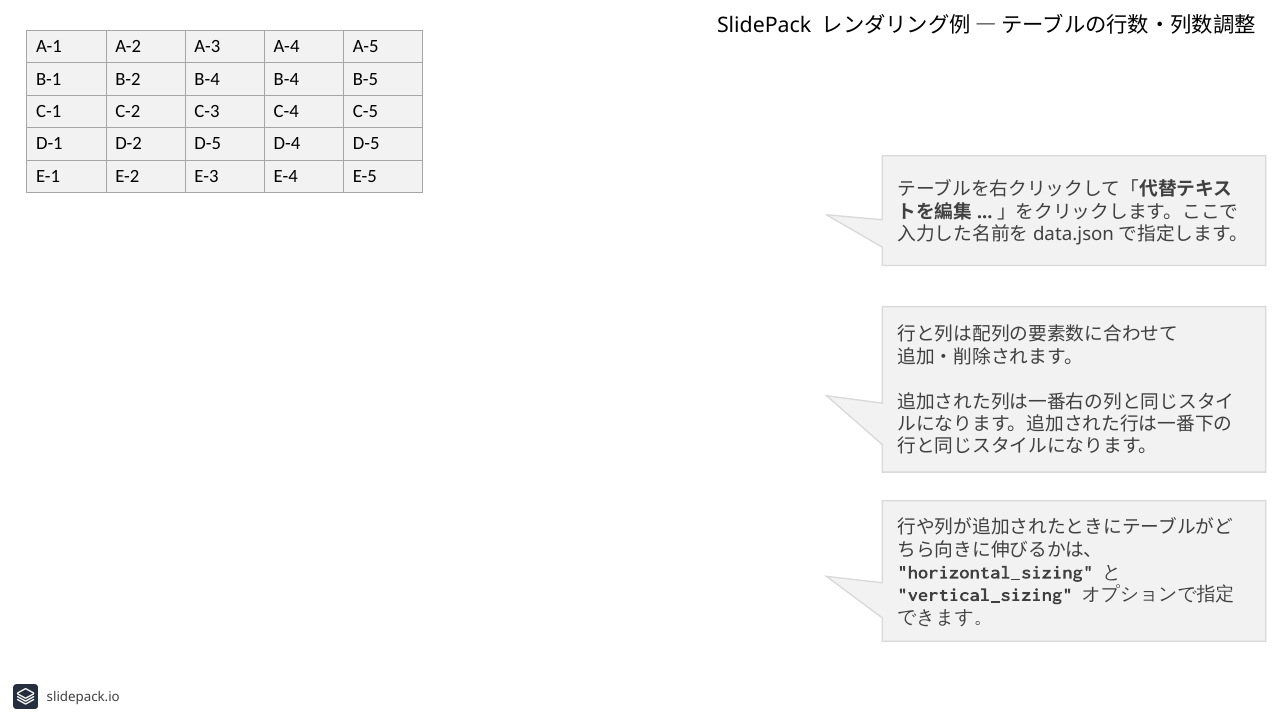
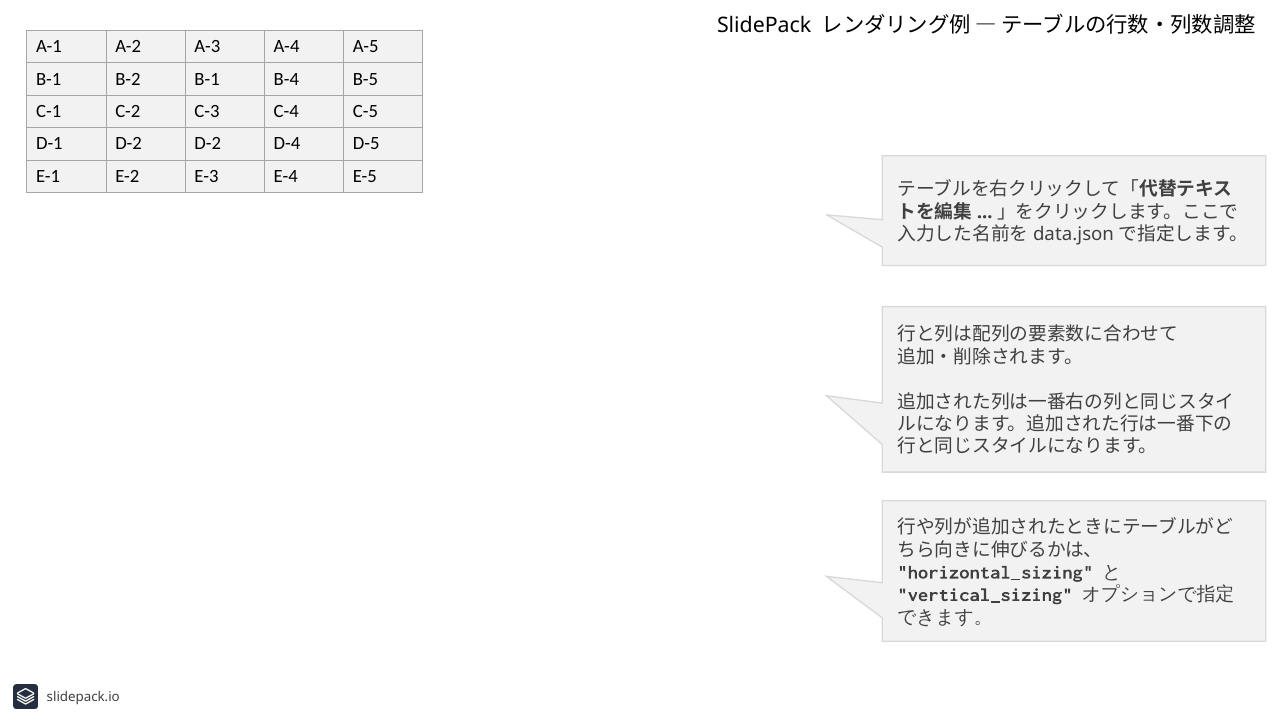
B-2 B-4: B-4 -> B-1 (207, 79)
D-2 D-5: D-5 -> D-2 (208, 144)
